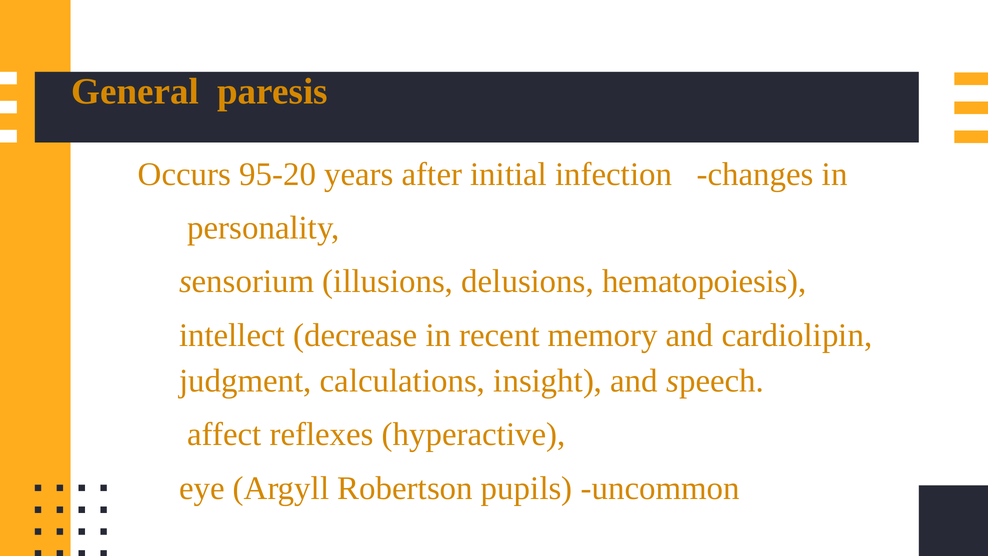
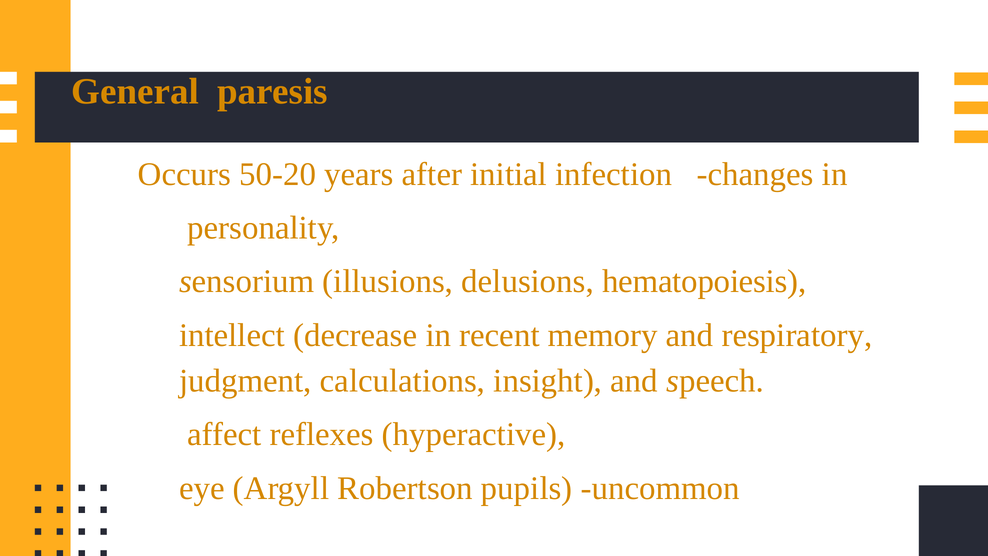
95-20: 95-20 -> 50-20 (278, 174)
cardiolipin: cardiolipin -> respiratory (797, 335)
